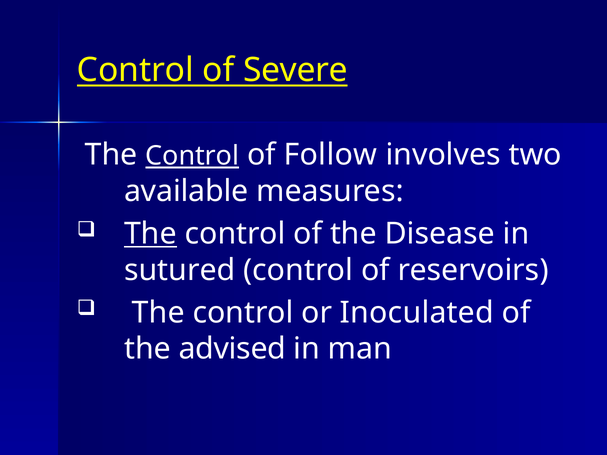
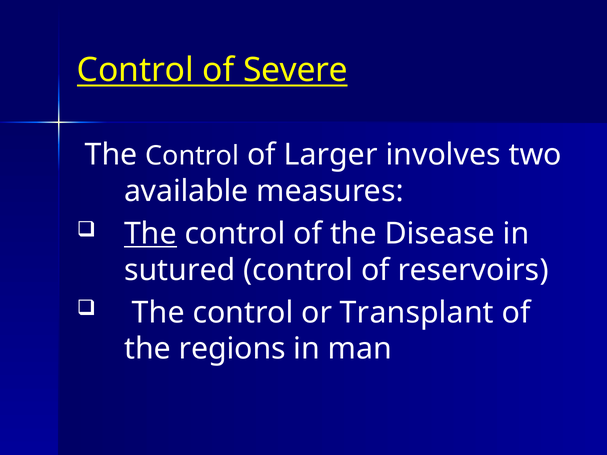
Control underline: present -> none (192, 156)
Follow: Follow -> Larger (331, 155)
Inoculated: Inoculated -> Transplant (417, 313)
advised: advised -> regions (232, 349)
